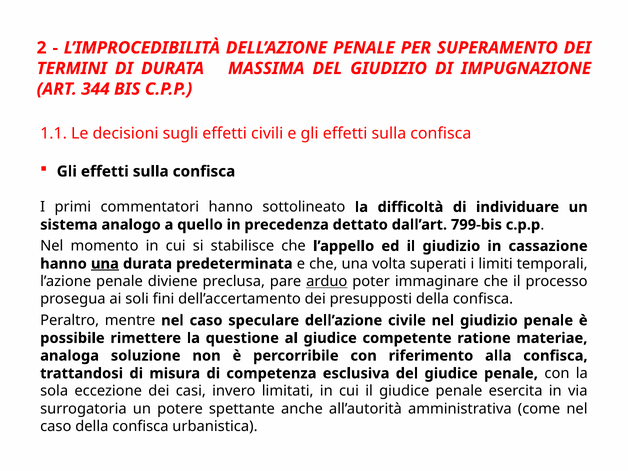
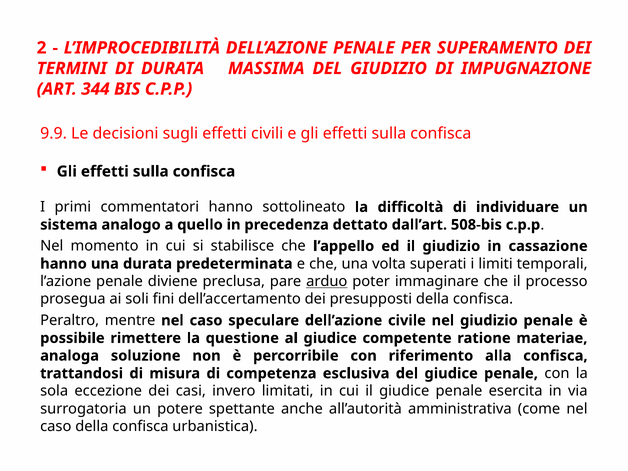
1.1: 1.1 -> 9.9 (54, 134)
799-bis: 799-bis -> 508-bis (476, 225)
una underline: present -> none (105, 264)
